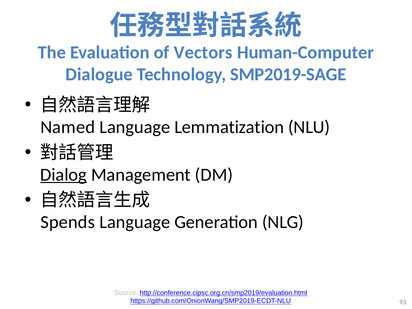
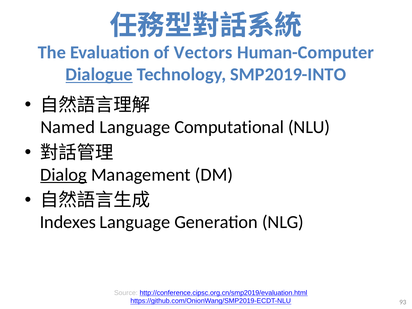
Dialogue underline: none -> present (99, 75)
SMP2019-SAGE: SMP2019-SAGE -> SMP2019-INTO (288, 75)
Lemmatization: Lemmatization -> Computational (229, 127)
Spends: Spends -> Indexes (68, 222)
